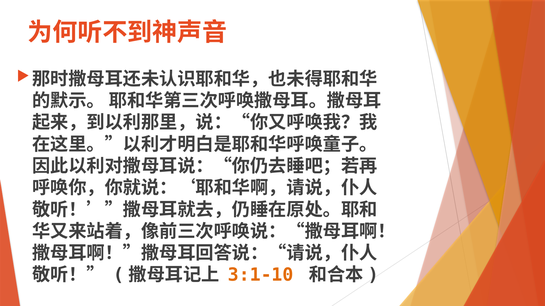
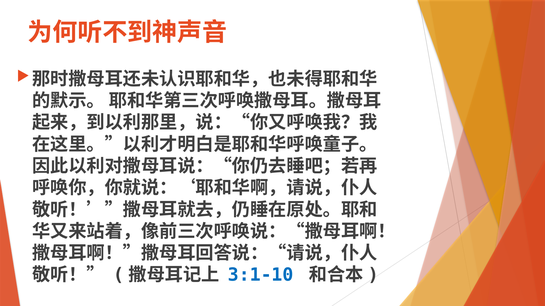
3:1-10 colour: orange -> blue (261, 276)
